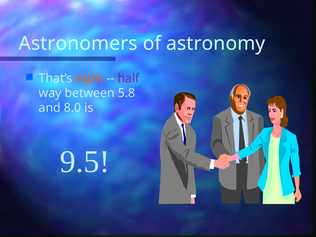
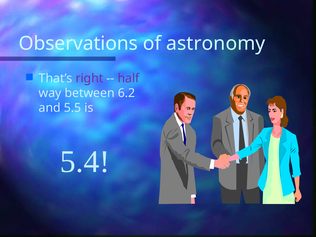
Astronomers: Astronomers -> Observations (78, 43)
right colour: orange -> purple (89, 78)
5.8: 5.8 -> 6.2 (126, 93)
8.0: 8.0 -> 5.5 (73, 108)
9.5: 9.5 -> 5.4 (85, 162)
